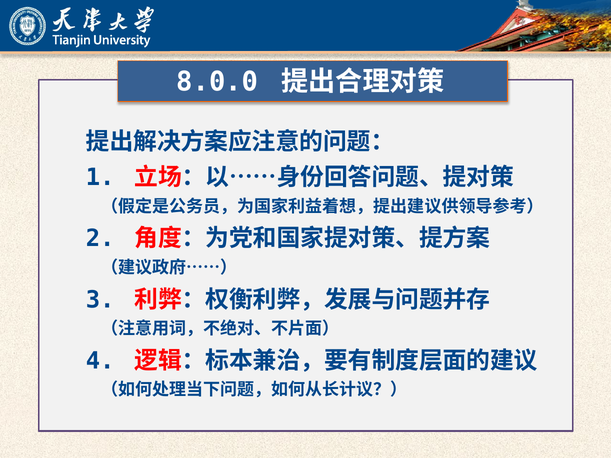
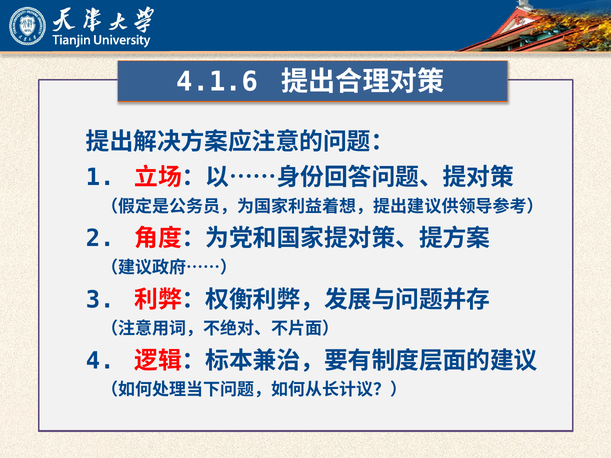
8.0.0: 8.0.0 -> 4.1.6 (217, 82)
